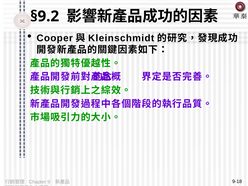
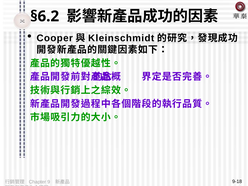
§9.2: §9.2 -> §6.2 (45, 16)
